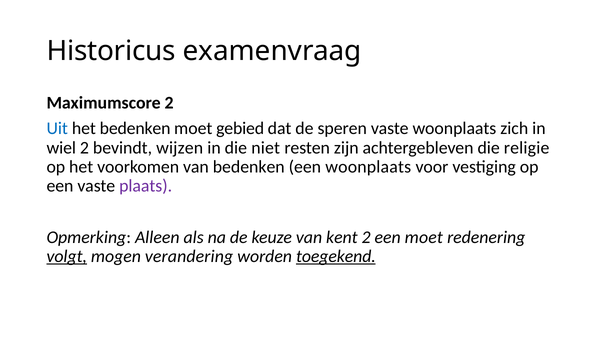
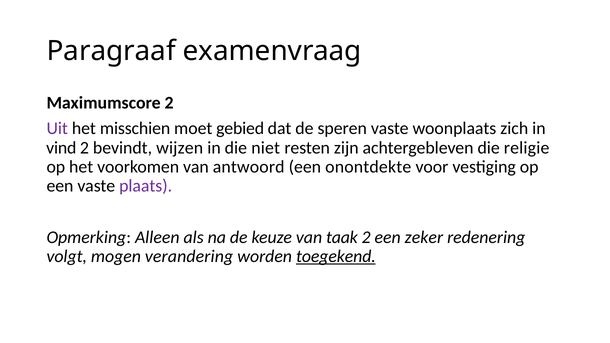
Historicus: Historicus -> Paragraaf (111, 51)
Uit colour: blue -> purple (57, 129)
het bedenken: bedenken -> misschien (135, 129)
wiel: wiel -> vind (61, 148)
van bedenken: bedenken -> antwoord (249, 167)
een woonplaats: woonplaats -> onontdekte (368, 167)
kent: kent -> taak (342, 237)
een moet: moet -> zeker (424, 237)
volgt underline: present -> none (67, 256)
